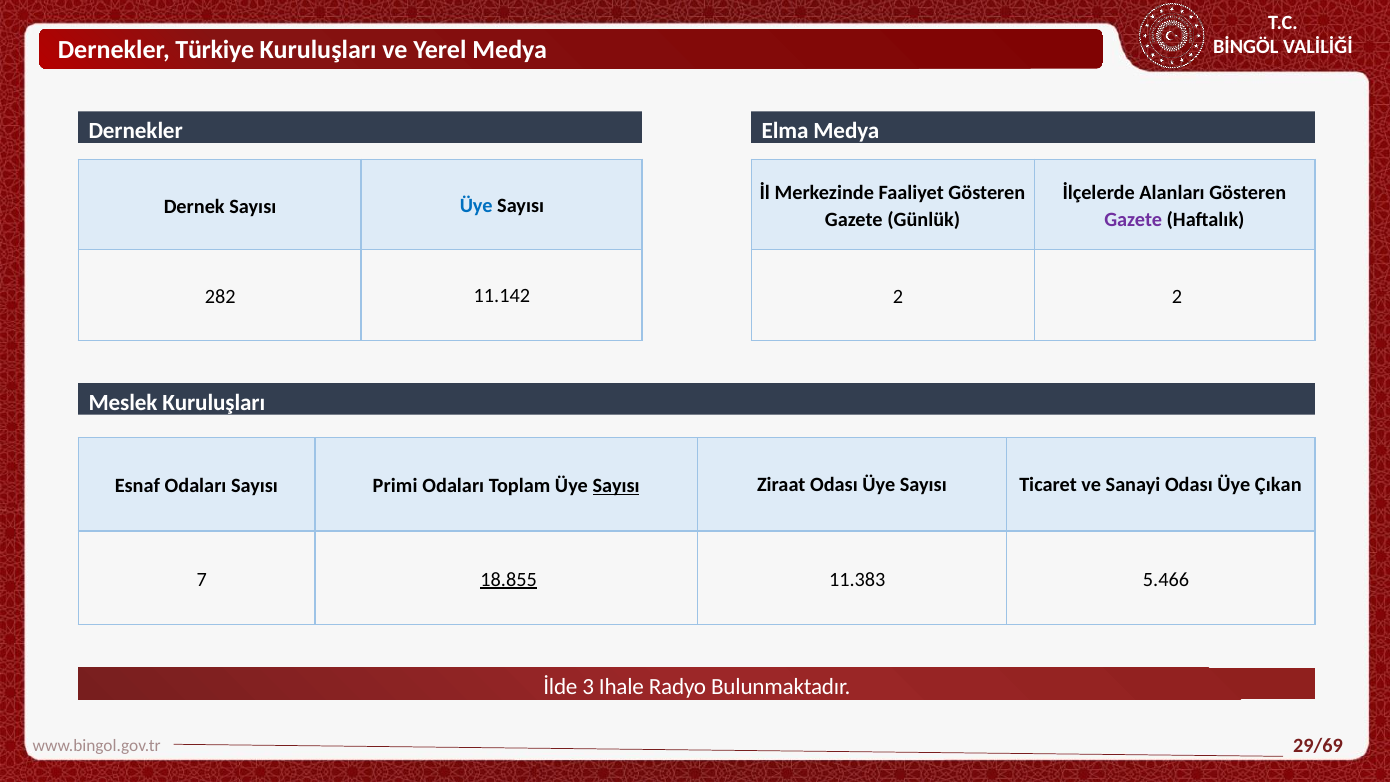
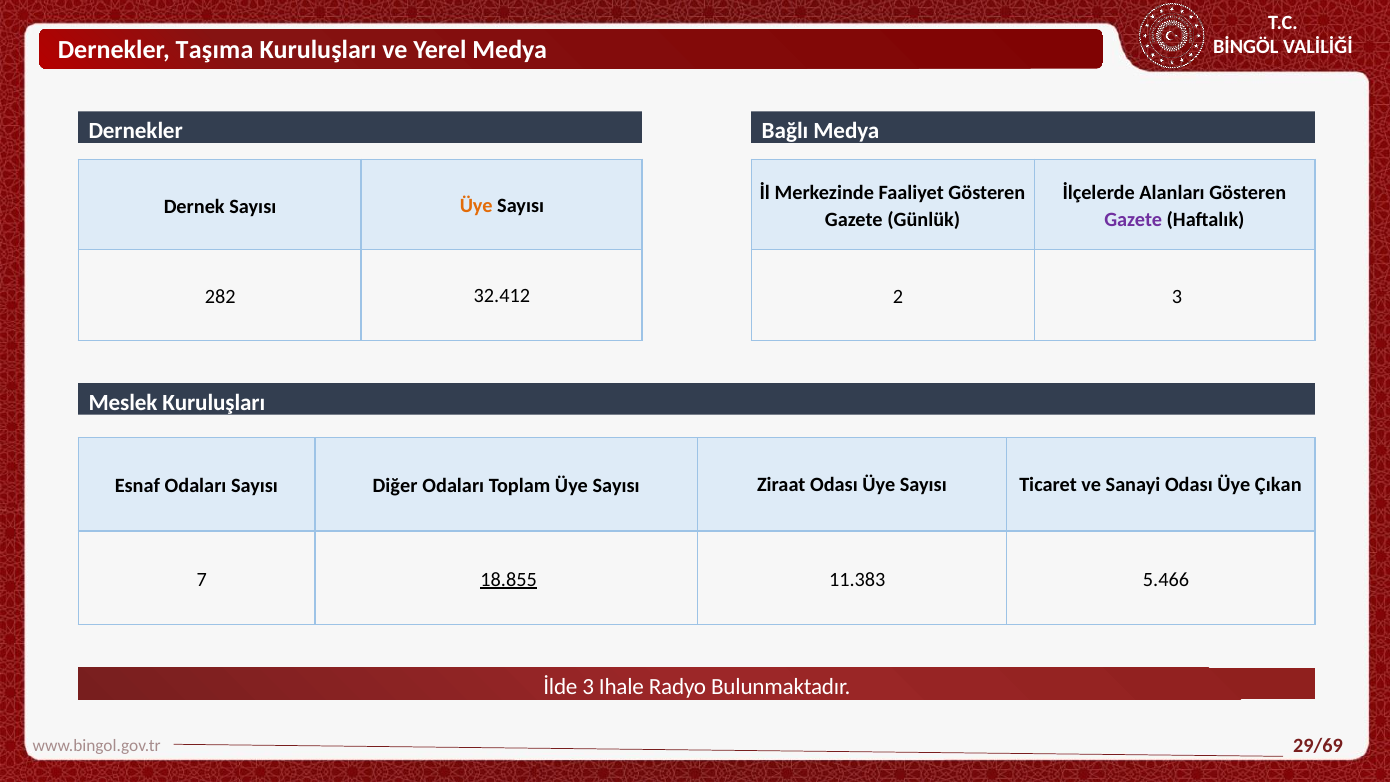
Türkiye: Türkiye -> Taşıma (215, 50)
Elma: Elma -> Bağlı (785, 131)
Üye colour: blue -> orange (476, 206)
2 2: 2 -> 3 (1177, 296)
11.142: 11.142 -> 32.412 (502, 296)
Primi: Primi -> Diğer (395, 486)
Sayısı underline: present -> none (616, 486)
